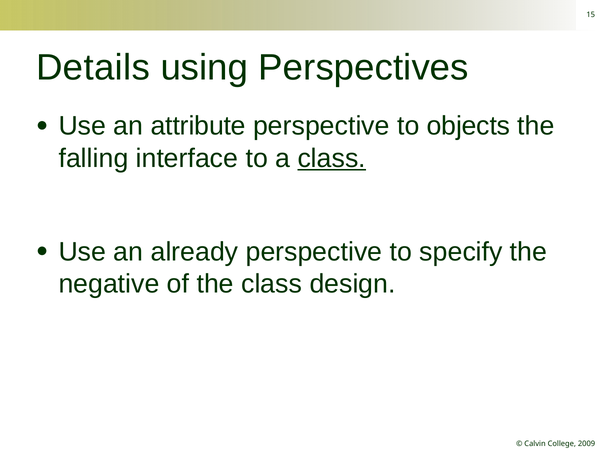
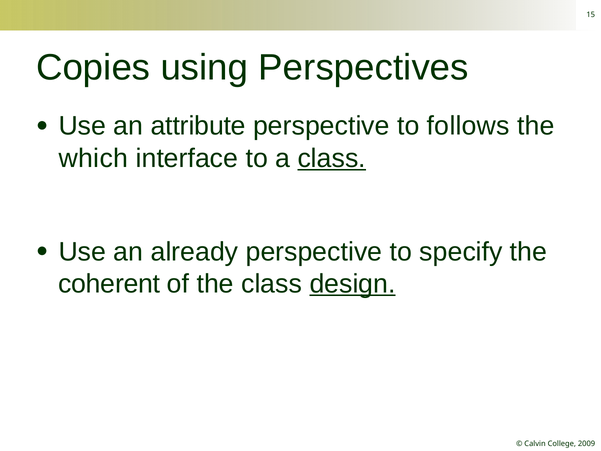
Details: Details -> Copies (93, 68)
objects: objects -> follows (468, 126)
falling: falling -> which (93, 158)
negative: negative -> coherent (109, 284)
design underline: none -> present (353, 284)
